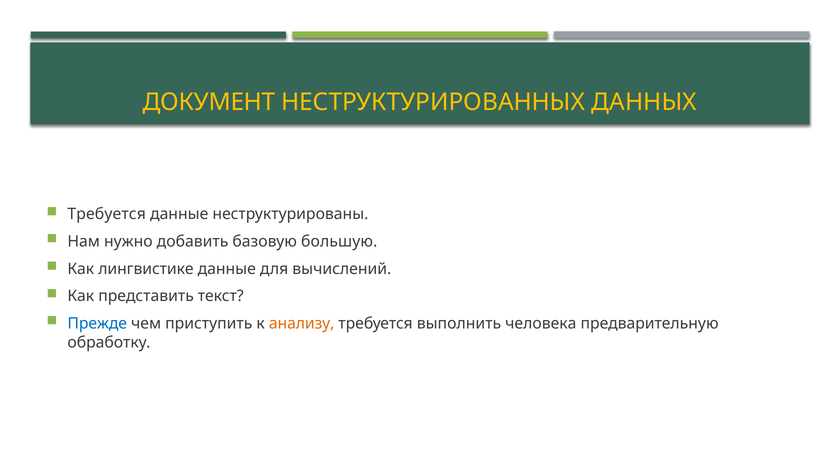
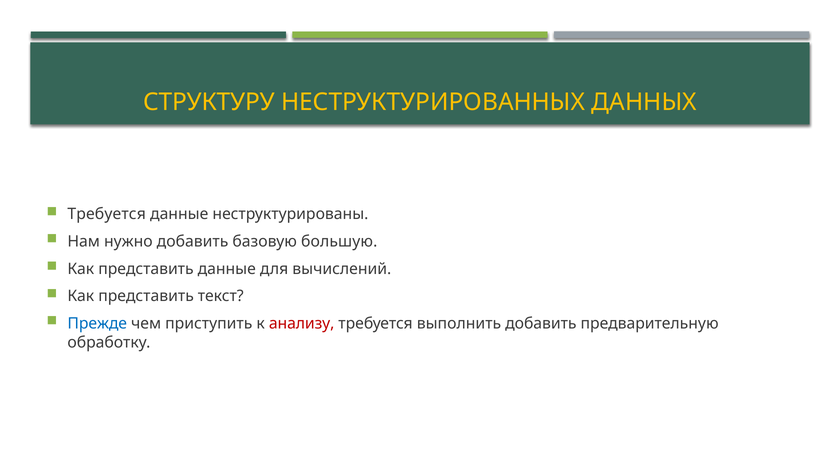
ДОКУМЕНТ: ДОКУМЕНТ -> СТРУКТУРУ (209, 102)
лингвистике: лингвистике -> представить (146, 269)
анализу colour: orange -> red (302, 323)
выполнить человека: человека -> добавить (541, 323)
